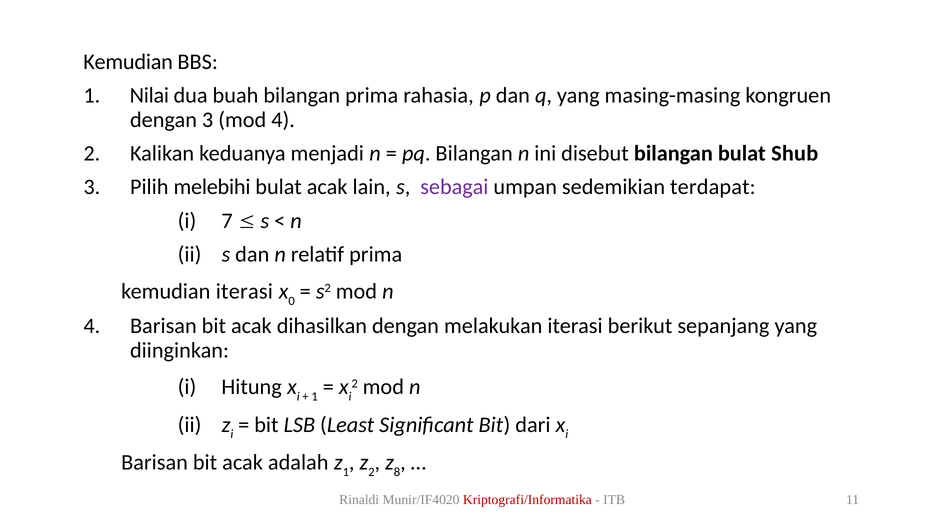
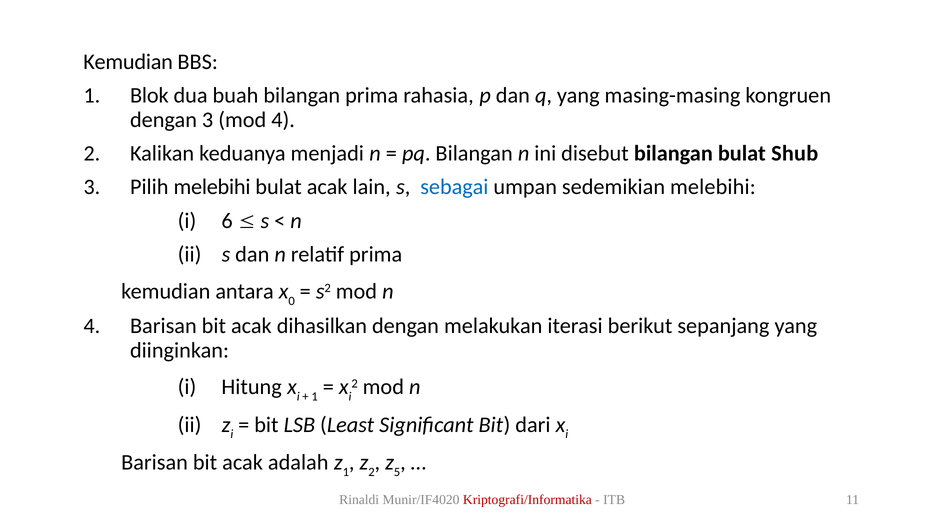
Nilai: Nilai -> Blok (149, 96)
sebagai colour: purple -> blue (454, 187)
sedemikian terdapat: terdapat -> melebihi (713, 187)
7: 7 -> 6 (227, 221)
kemudian iterasi: iterasi -> antara (245, 291)
8: 8 -> 5 (397, 472)
